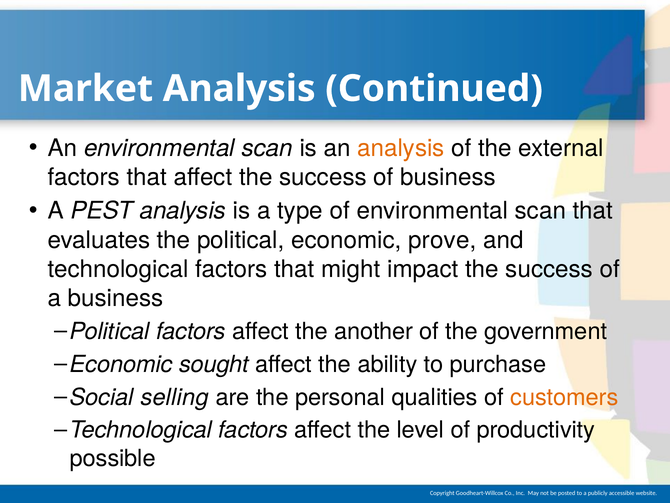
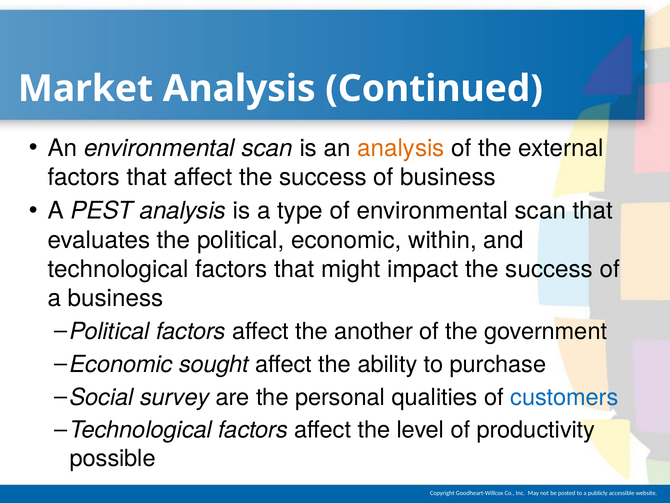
prove: prove -> within (442, 240)
selling: selling -> survey (175, 397)
customers colour: orange -> blue (564, 397)
